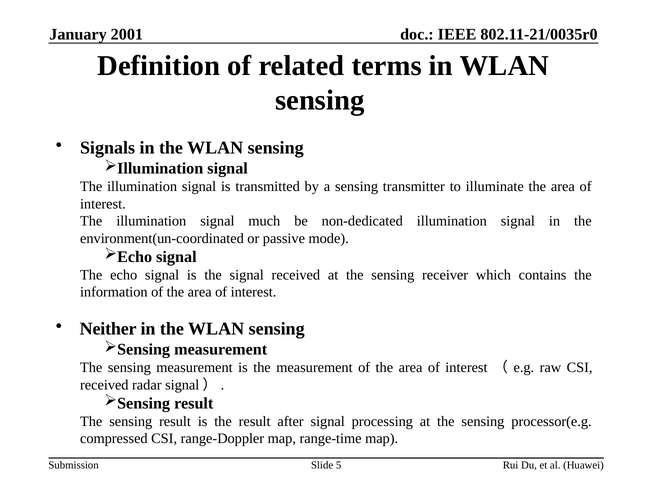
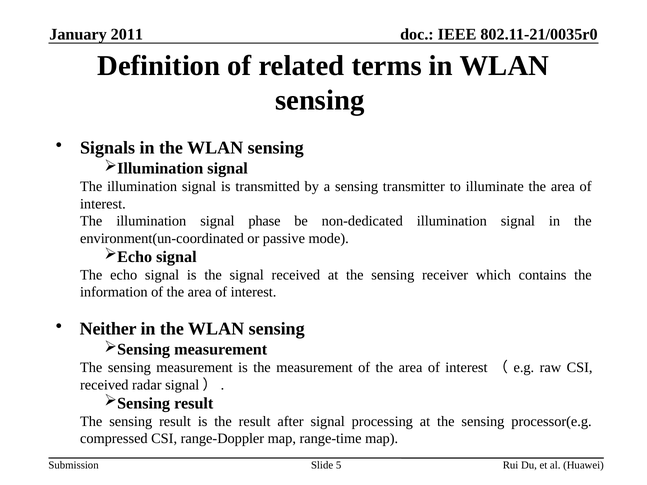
2001: 2001 -> 2011 (127, 35)
much: much -> phase (264, 221)
